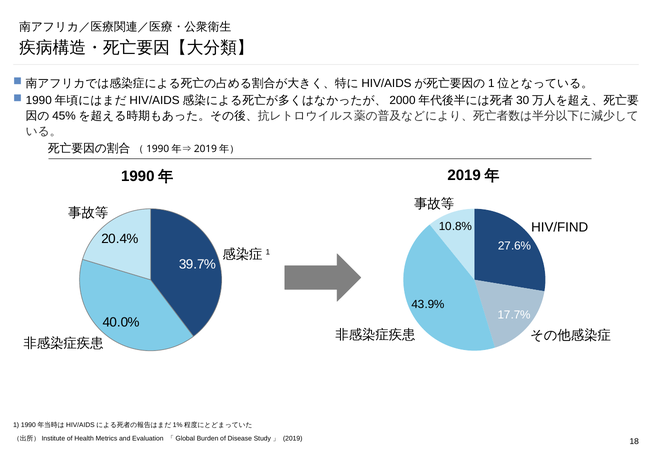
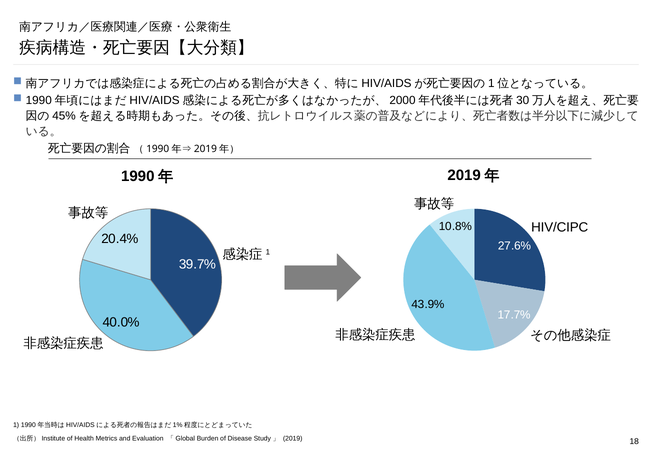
HIV/FIND: HIV/FIND -> HIV/CIPC (560, 228)
